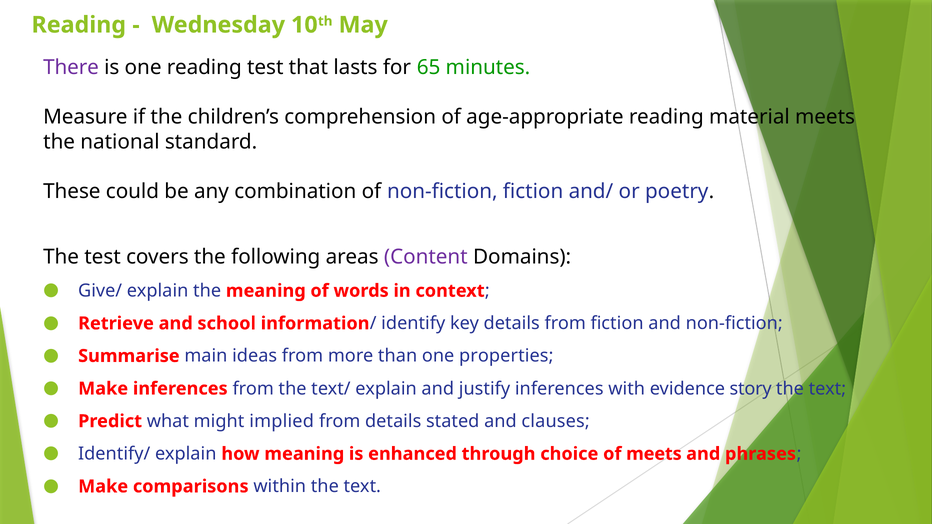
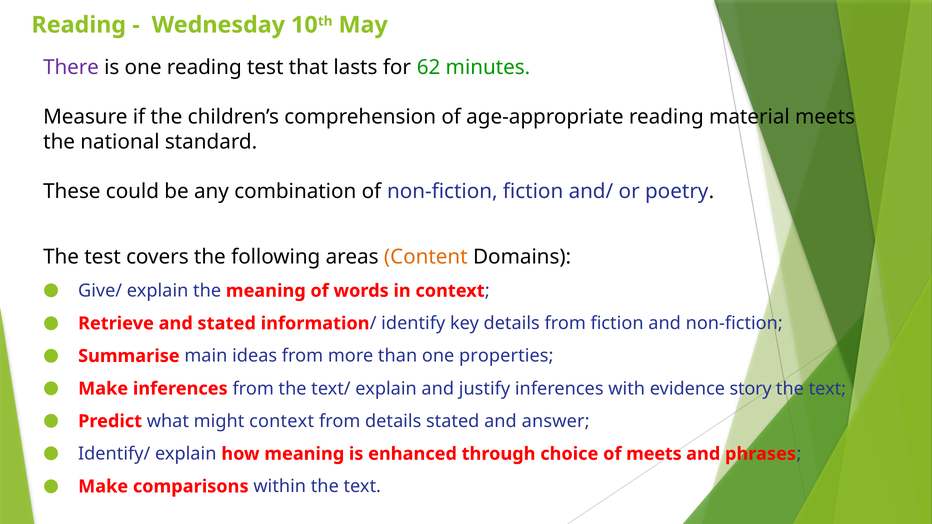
65: 65 -> 62 (429, 68)
Content colour: purple -> orange (426, 257)
and school: school -> stated (227, 324)
might implied: implied -> context (282, 421)
clauses: clauses -> answer (556, 421)
